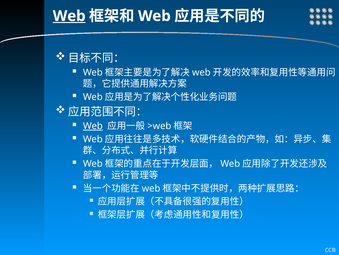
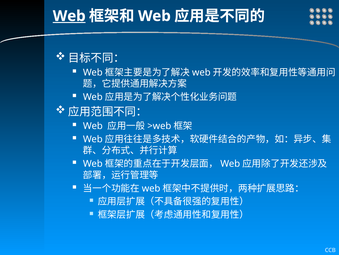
Web underline: present -> none (93, 126)
